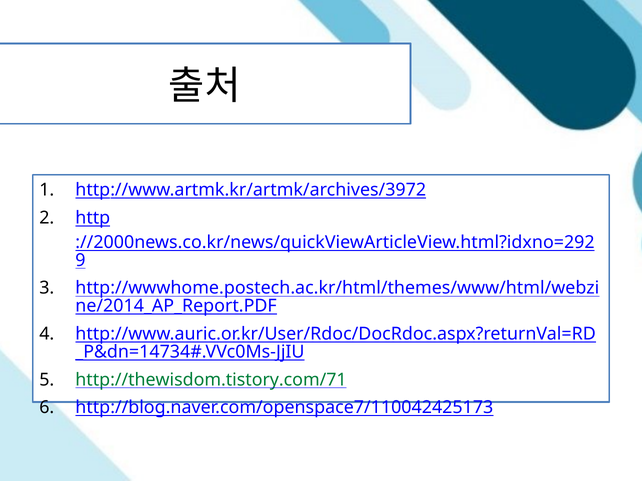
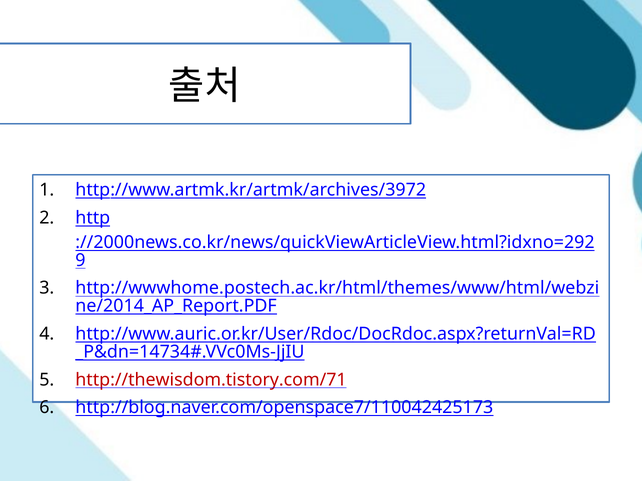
http://thewisdom.tistory.com/71 colour: green -> red (211, 380)
